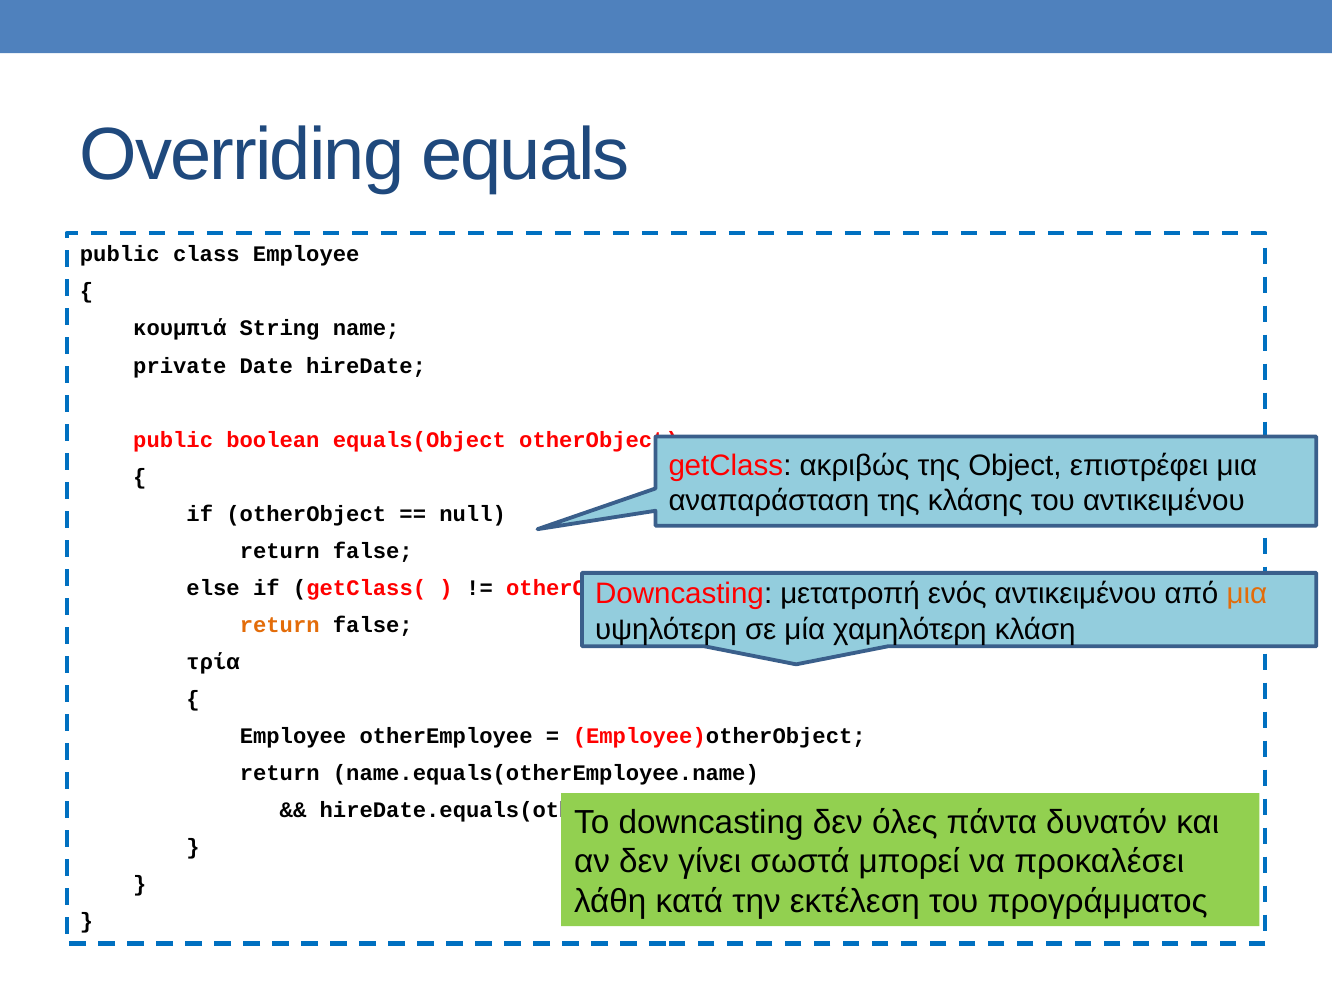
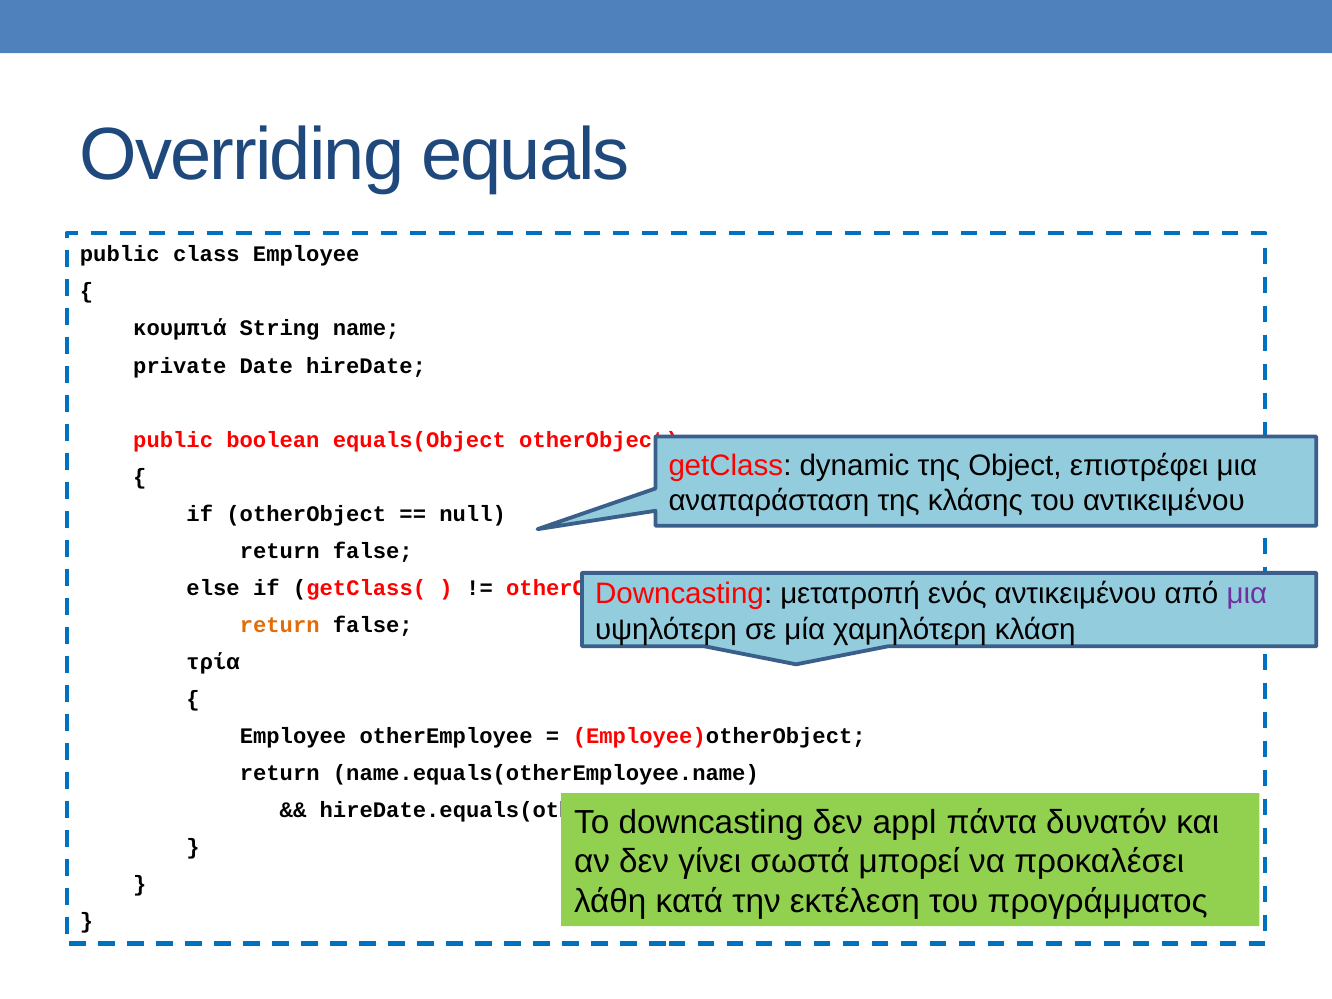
ακριβώς: ακριβώς -> dynamic (855, 465)
μια colour: orange -> purple (1247, 594)
όλες: όλες -> appl (905, 822)
